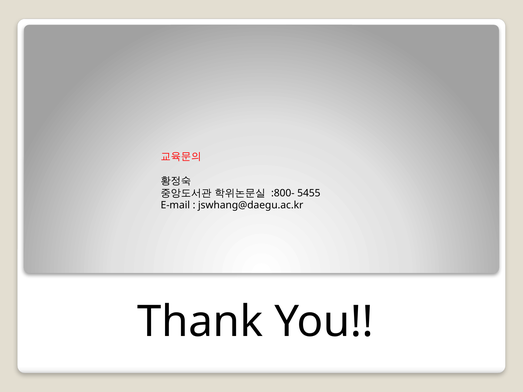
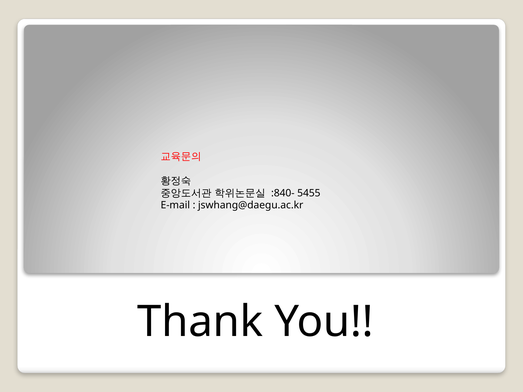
:800-: :800- -> :840- (283, 193)
